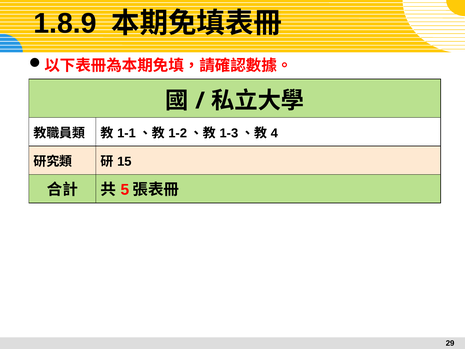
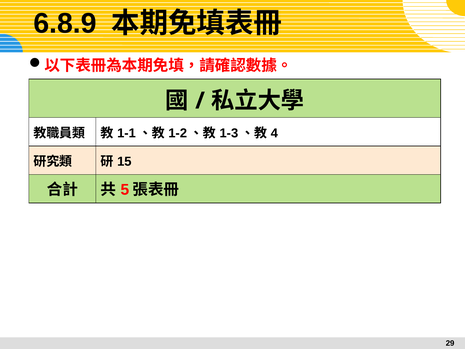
1.8.9: 1.8.9 -> 6.8.9 (65, 23)
